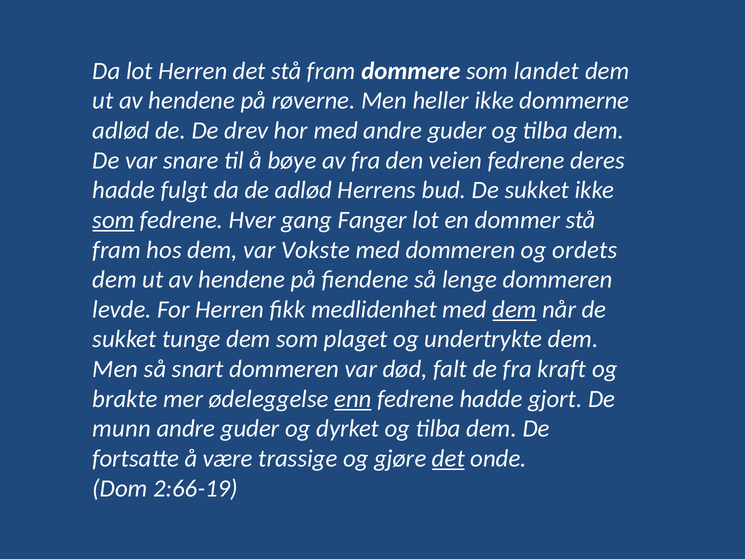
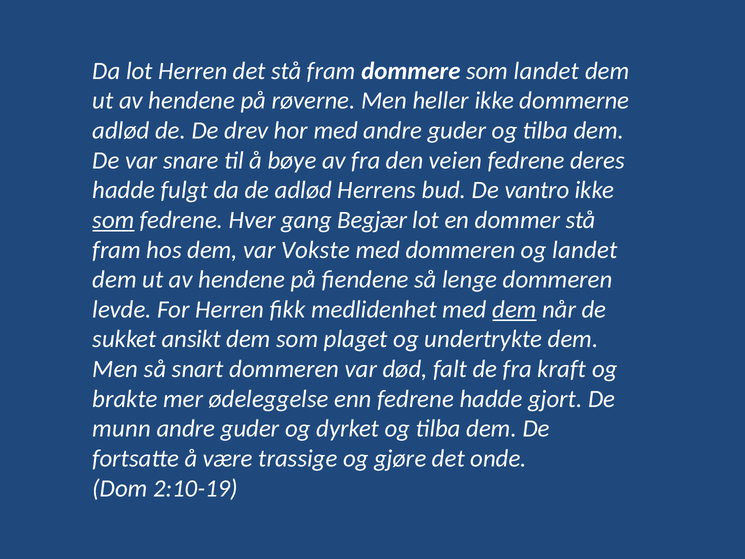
bud De sukket: sukket -> vantro (537, 190)
Fanger: Fanger -> Begjær (372, 220)
og ordets: ordets -> landet (585, 250)
tunge: tunge -> ansikt (192, 339)
enn underline: present -> none (353, 399)
det underline: present -> none (448, 458)
2:66-19: 2:66-19 -> 2:10-19 (195, 488)
